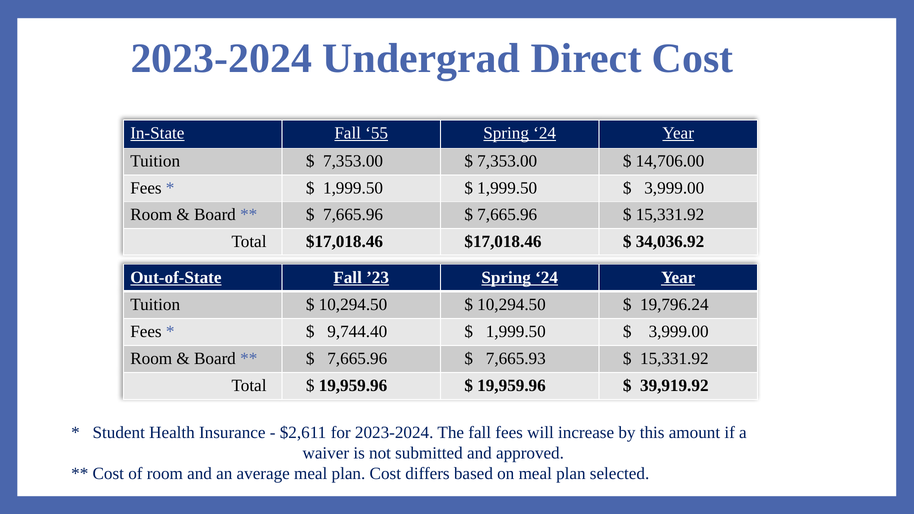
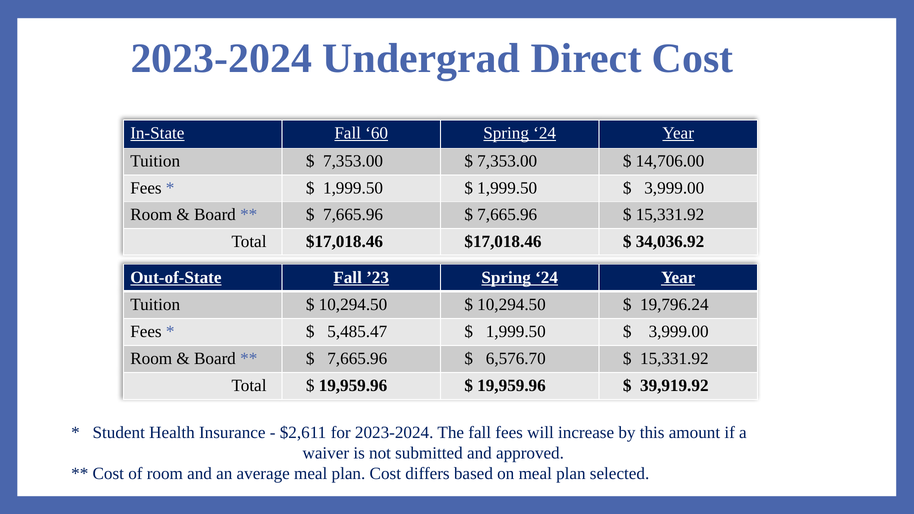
55: 55 -> 60 (377, 133)
9,744.40: 9,744.40 -> 5,485.47 (357, 332)
7,665.93: 7,665.93 -> 6,576.70 (516, 359)
